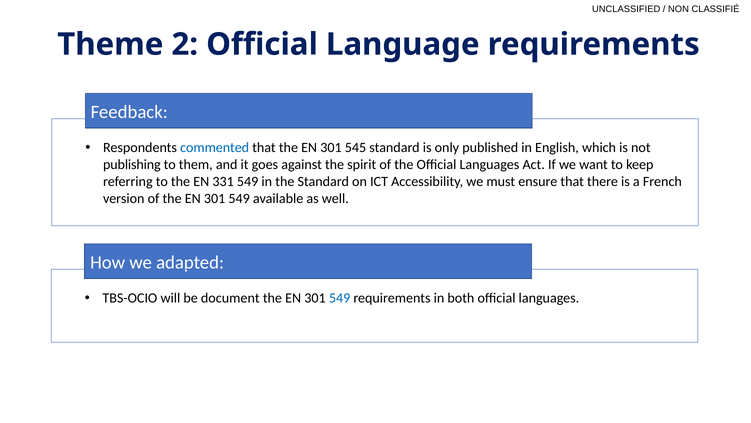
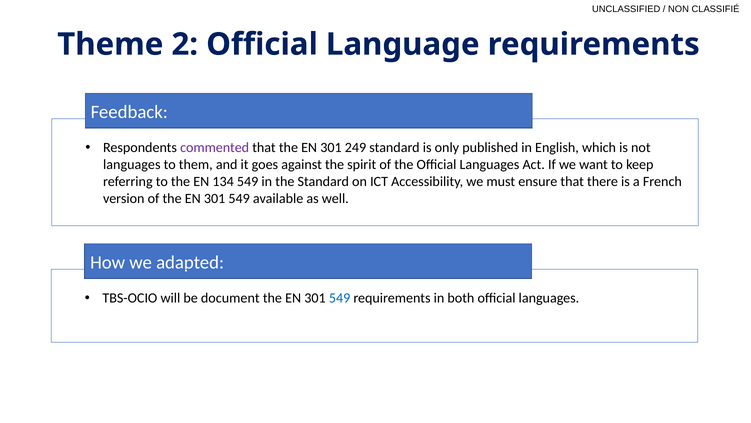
commented colour: blue -> purple (215, 148)
545: 545 -> 249 (355, 148)
publishing: publishing -> languages (132, 164)
331: 331 -> 134 (223, 181)
